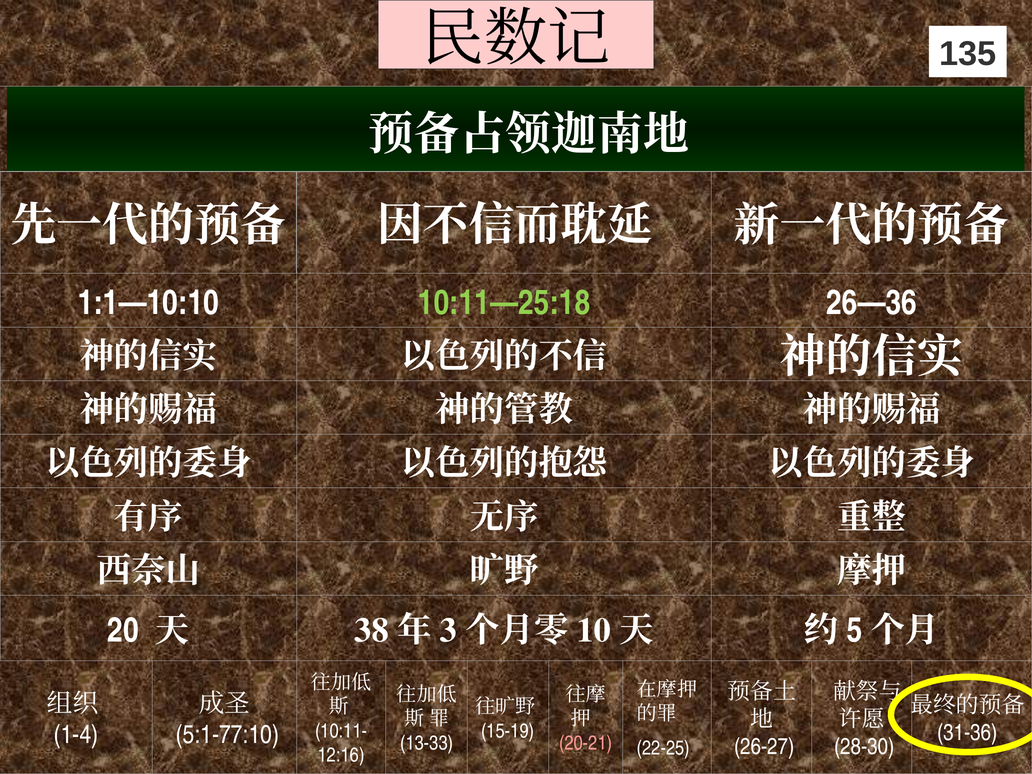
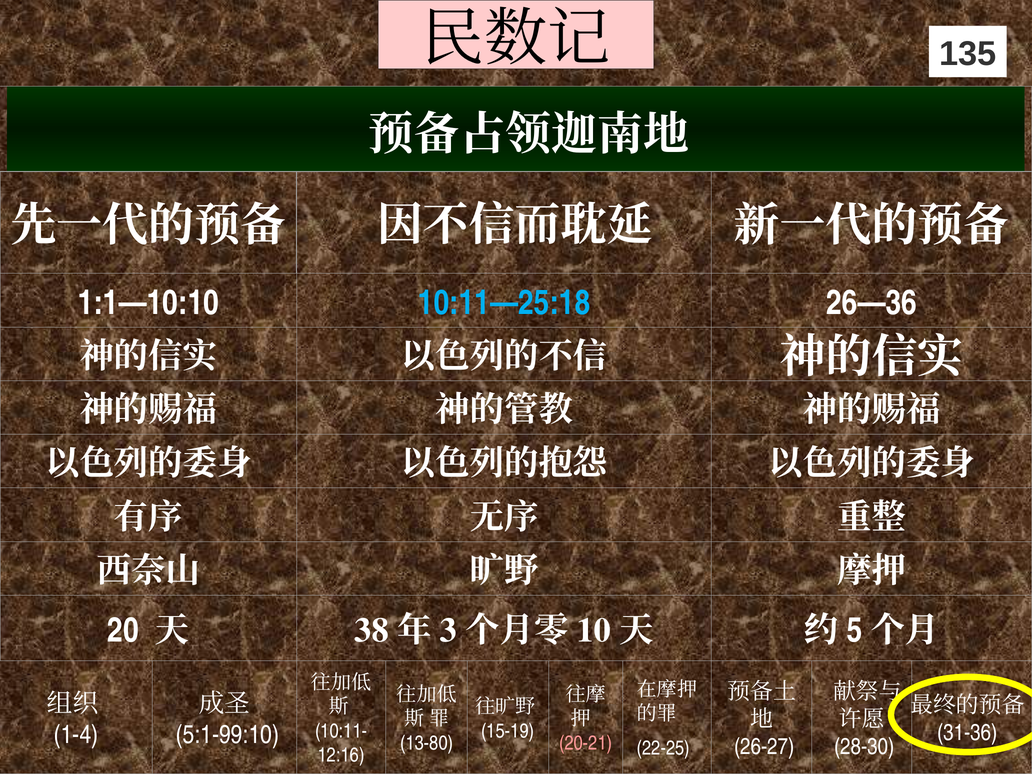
10:11—25:18 colour: light green -> light blue (504, 303)
5:1-77:10: 5:1-77:10 -> 5:1-99:10 (227, 735)
13-33: 13-33 -> 13-80 (427, 743)
